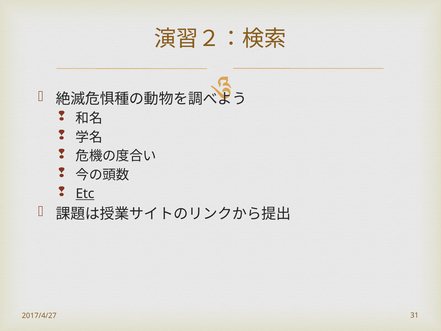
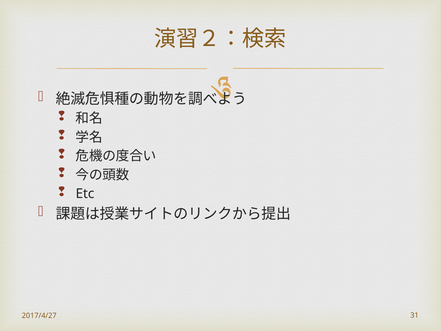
Etc underline: present -> none (85, 194)
